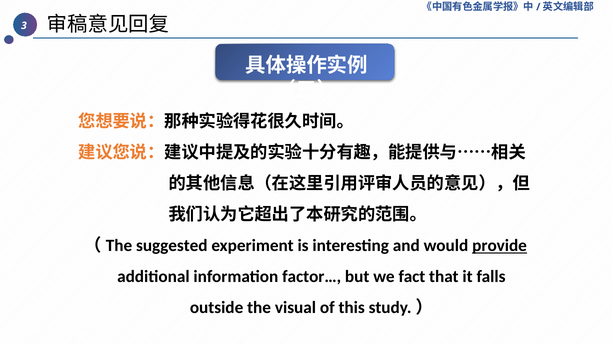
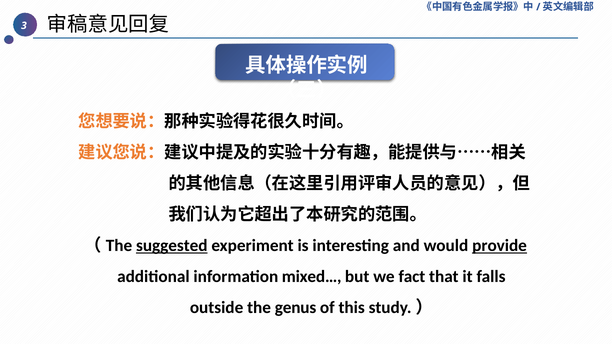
suggested underline: none -> present (172, 246)
factor…: factor… -> mixed… (312, 277)
visual: visual -> genus (296, 308)
